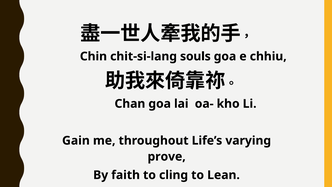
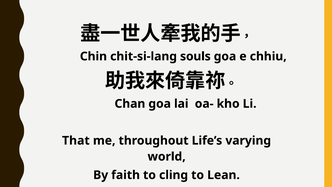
Gain: Gain -> That (76, 140)
prove: prove -> world (167, 156)
